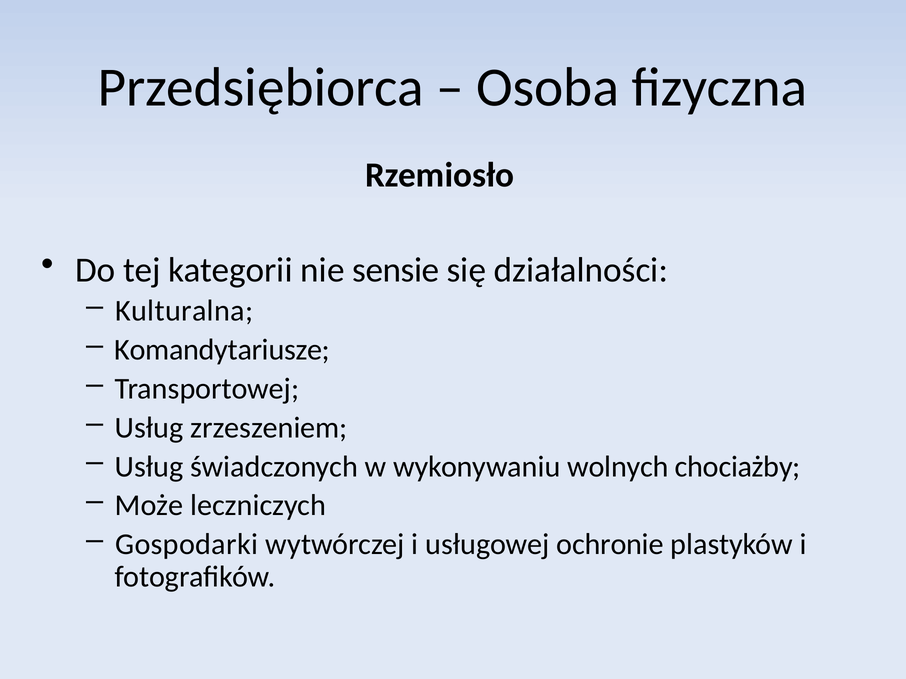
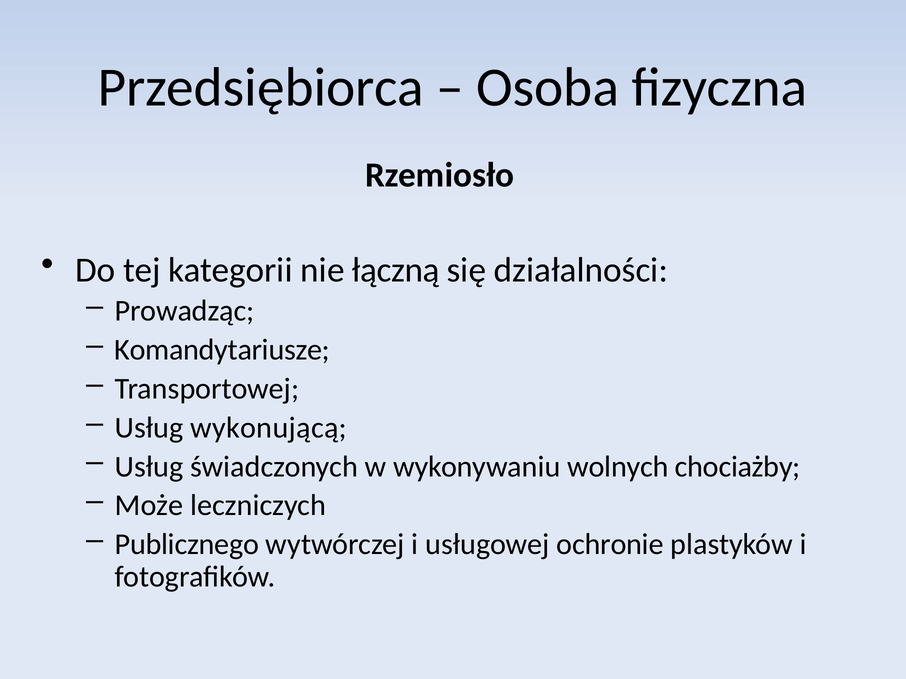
sensie: sensie -> łączną (396, 270)
Kulturalna: Kulturalna -> Prowadząc (184, 311)
zrzeszeniem: zrzeszeniem -> wykonującą (269, 428)
Gospodarki: Gospodarki -> Publicznego (187, 545)
